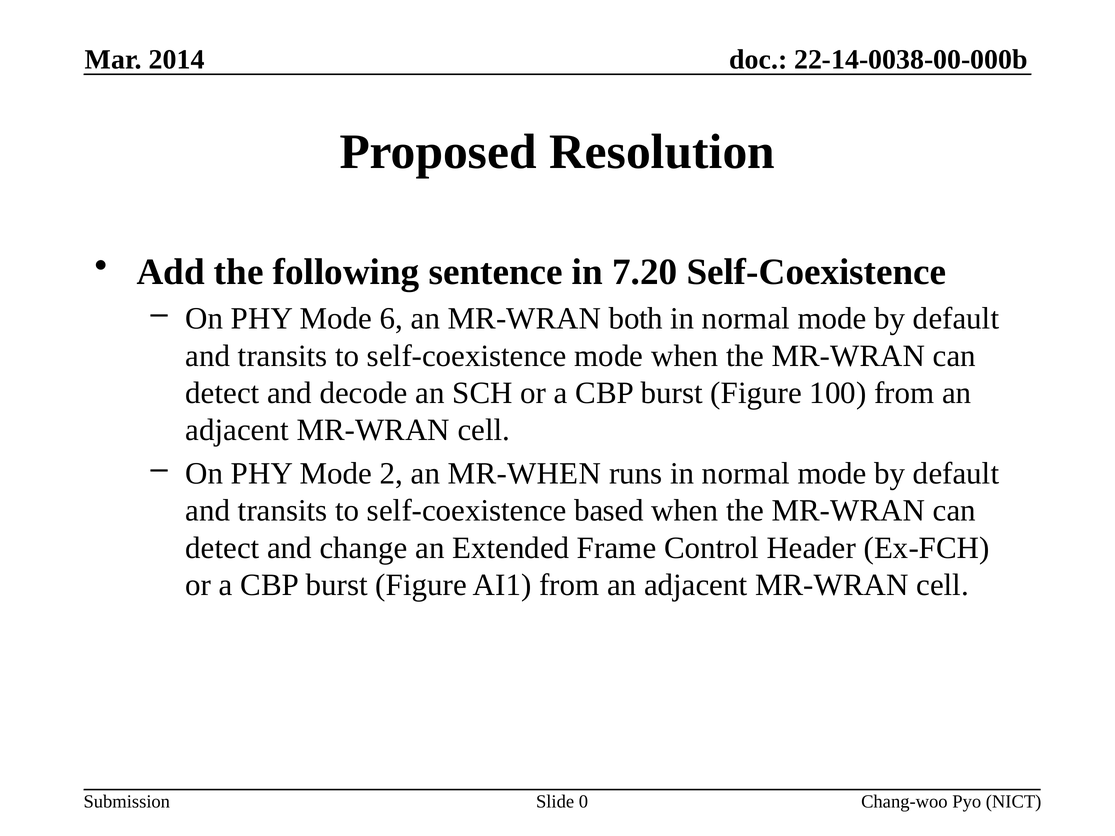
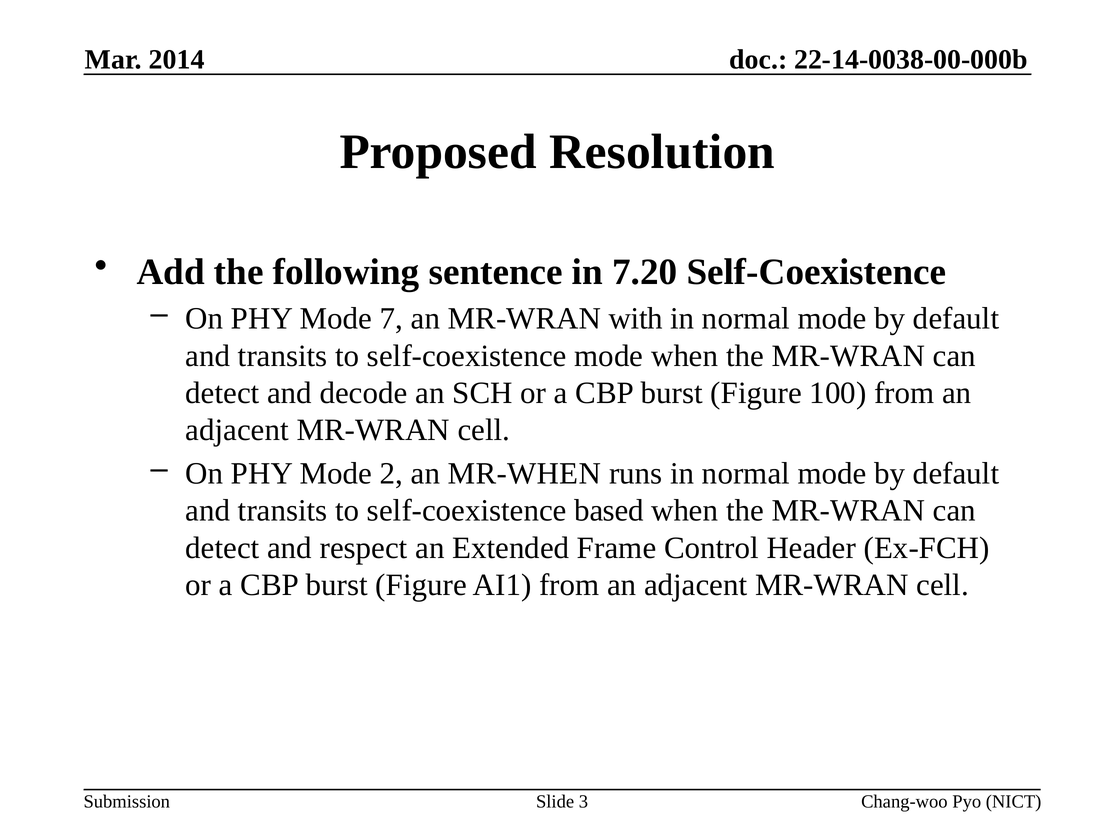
6: 6 -> 7 (391, 319)
both: both -> with (636, 319)
change: change -> respect (364, 548)
0: 0 -> 3 (583, 802)
